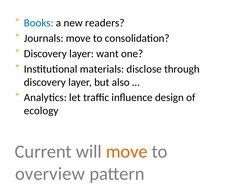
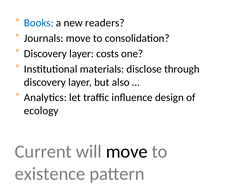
want: want -> costs (108, 54)
move colour: orange -> black (127, 151)
overview: overview -> existence (50, 173)
